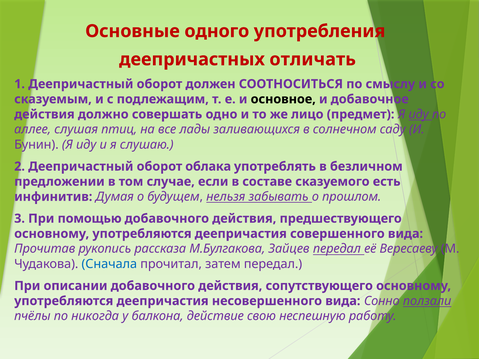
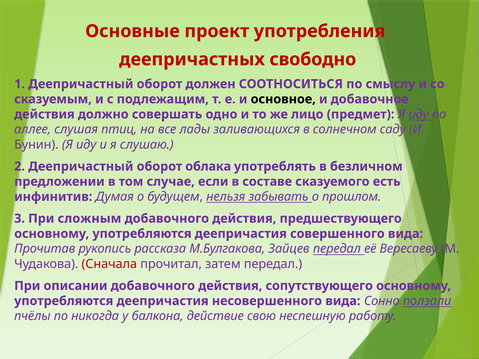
одного: одного -> проект (217, 31)
отличать: отличать -> свободно (313, 59)
помощью: помощью -> сложным (89, 219)
Сначала colour: blue -> red (109, 264)
